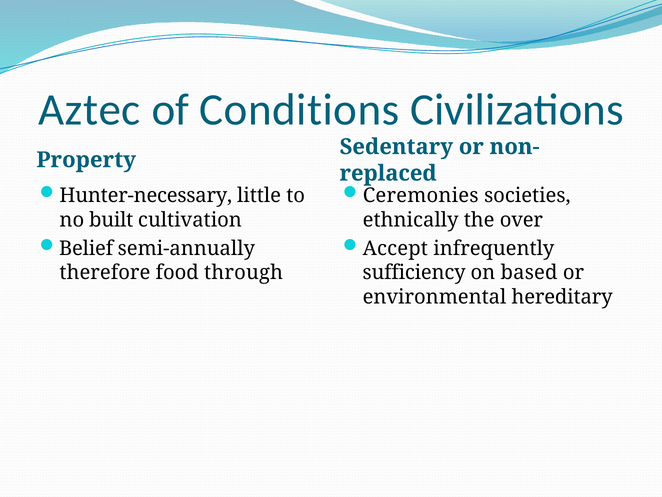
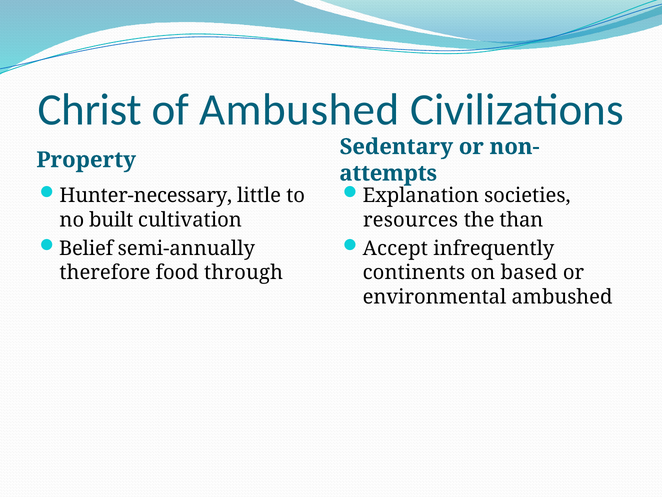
Aztec: Aztec -> Christ (90, 110)
of Conditions: Conditions -> Ambushed (299, 110)
replaced: replaced -> attempts (388, 173)
Ceremonies: Ceremonies -> Explanation (421, 196)
ethnically: ethnically -> resources (411, 220)
over: over -> than (521, 220)
sufficiency: sufficiency -> continents (414, 272)
environmental hereditary: hereditary -> ambushed (562, 297)
